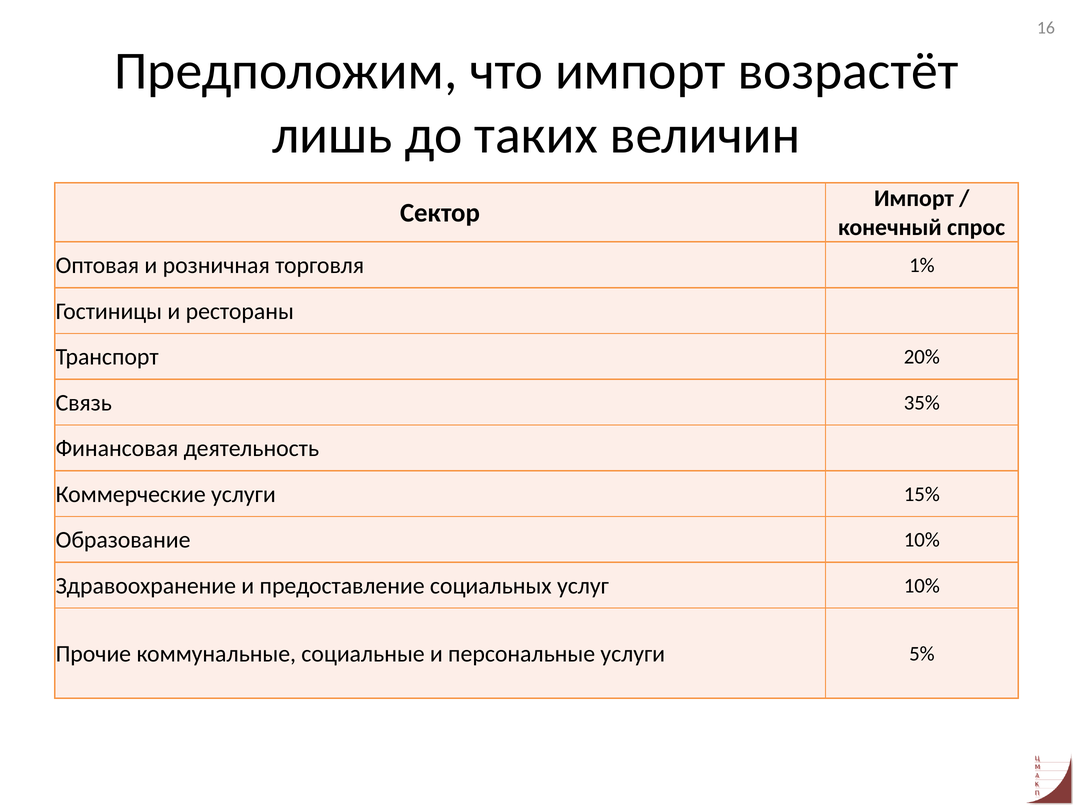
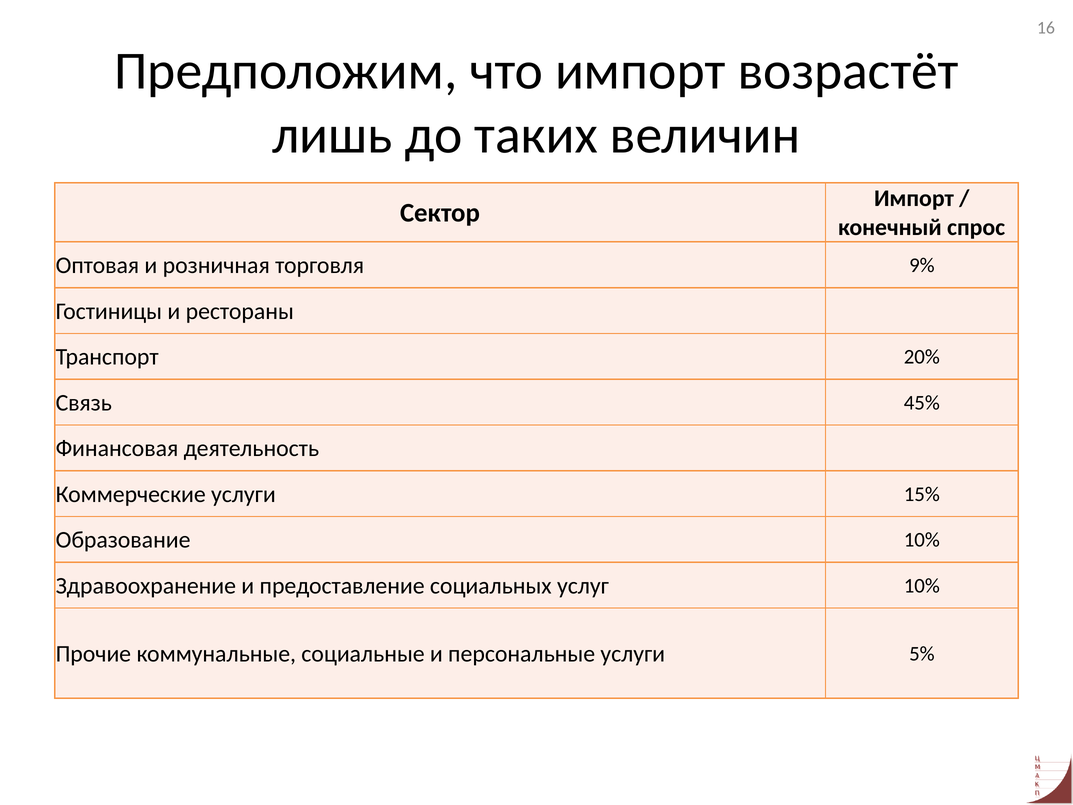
1%: 1% -> 9% (922, 265)
35%: 35% -> 45% (922, 403)
